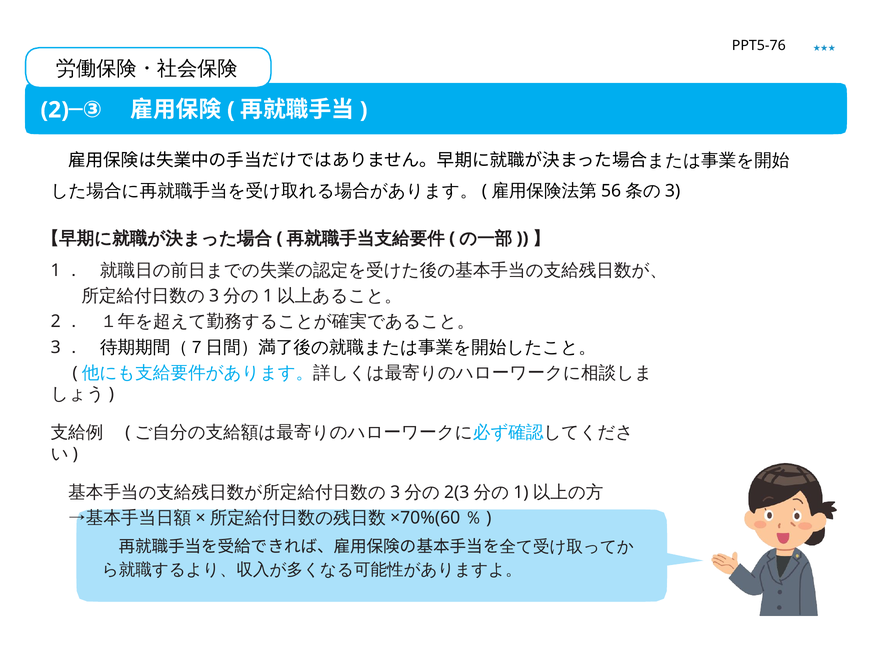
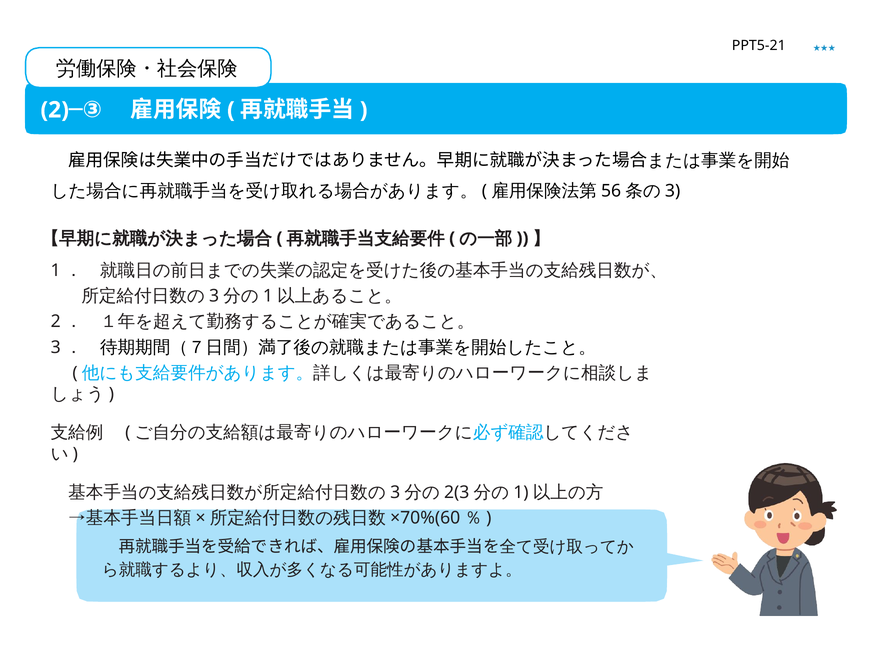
PPT5-76: PPT5-76 -> PPT5-21 (759, 45)
